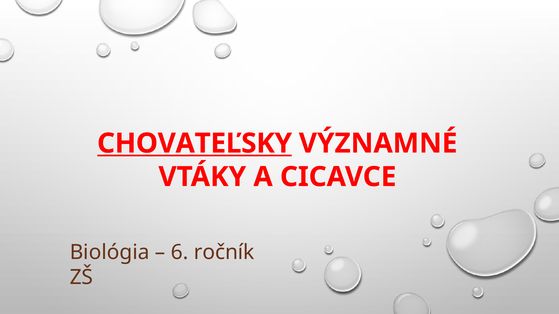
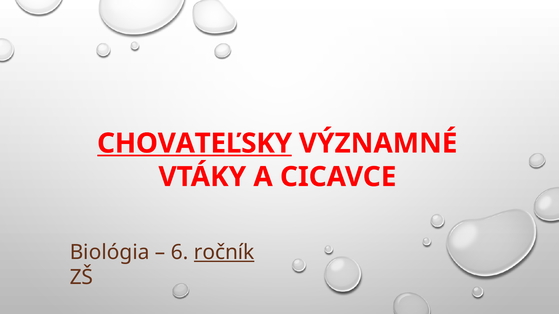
ročník underline: none -> present (224, 253)
